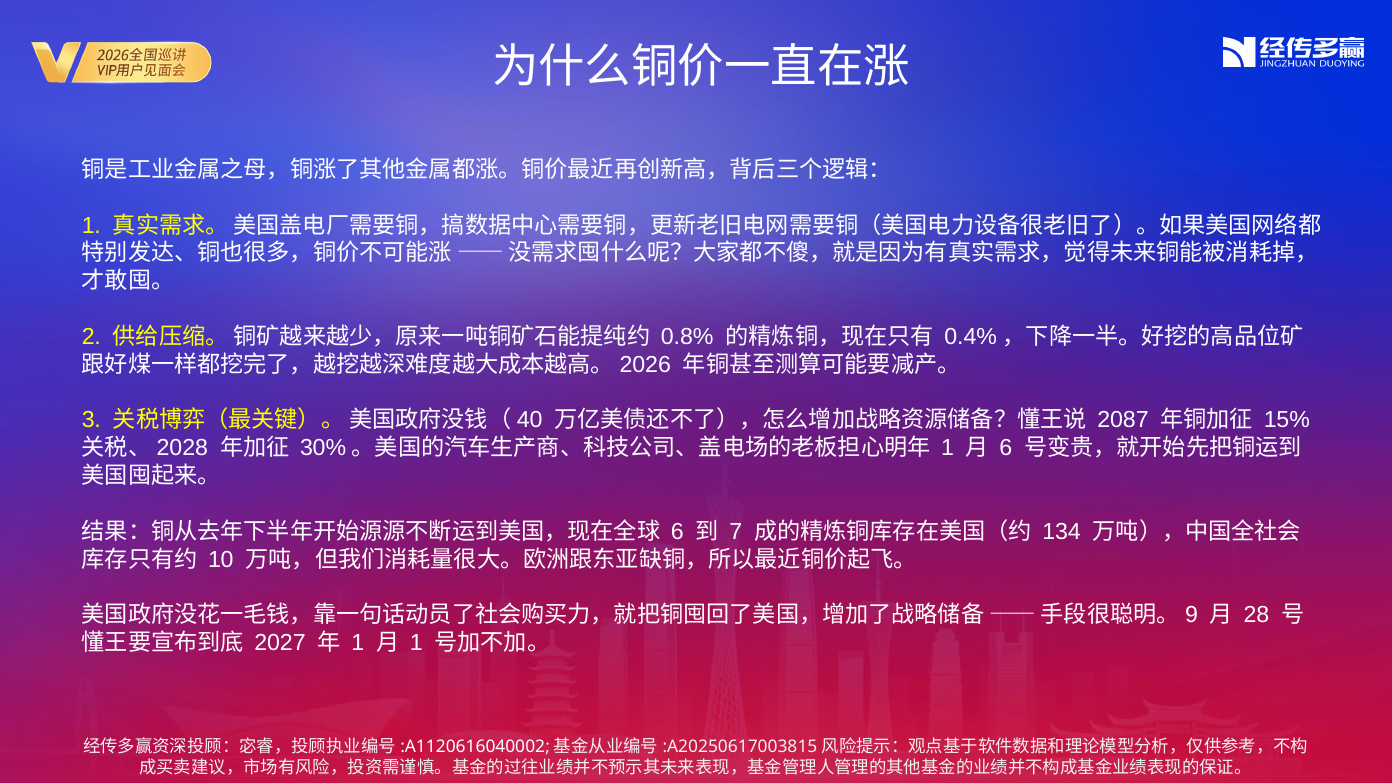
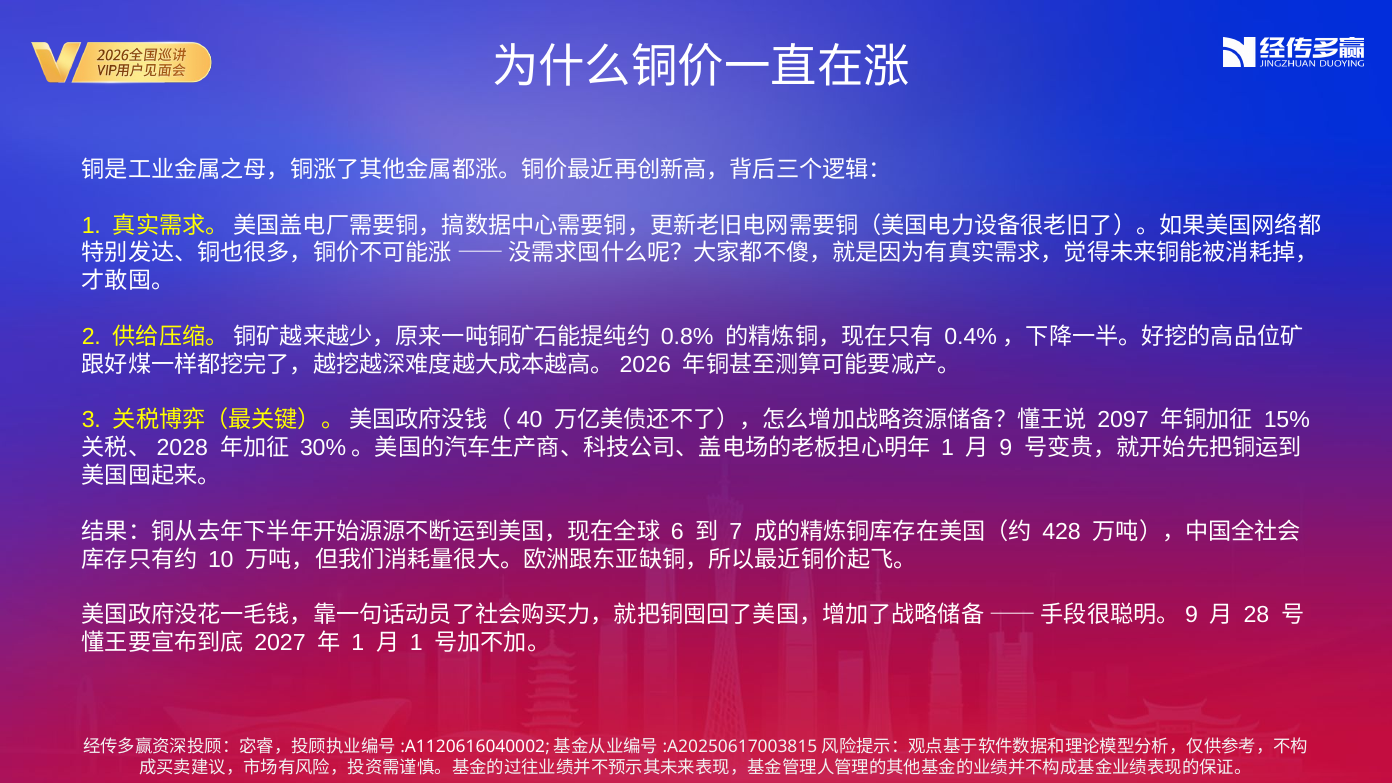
2087: 2087 -> 2097 (1123, 420)
6: 6 -> 9 (1006, 448)
134: 134 -> 428 (1062, 532)
